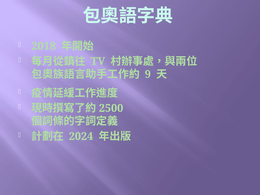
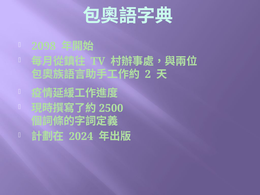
2018: 2018 -> 2098 (44, 46)
9: 9 -> 2 (148, 74)
